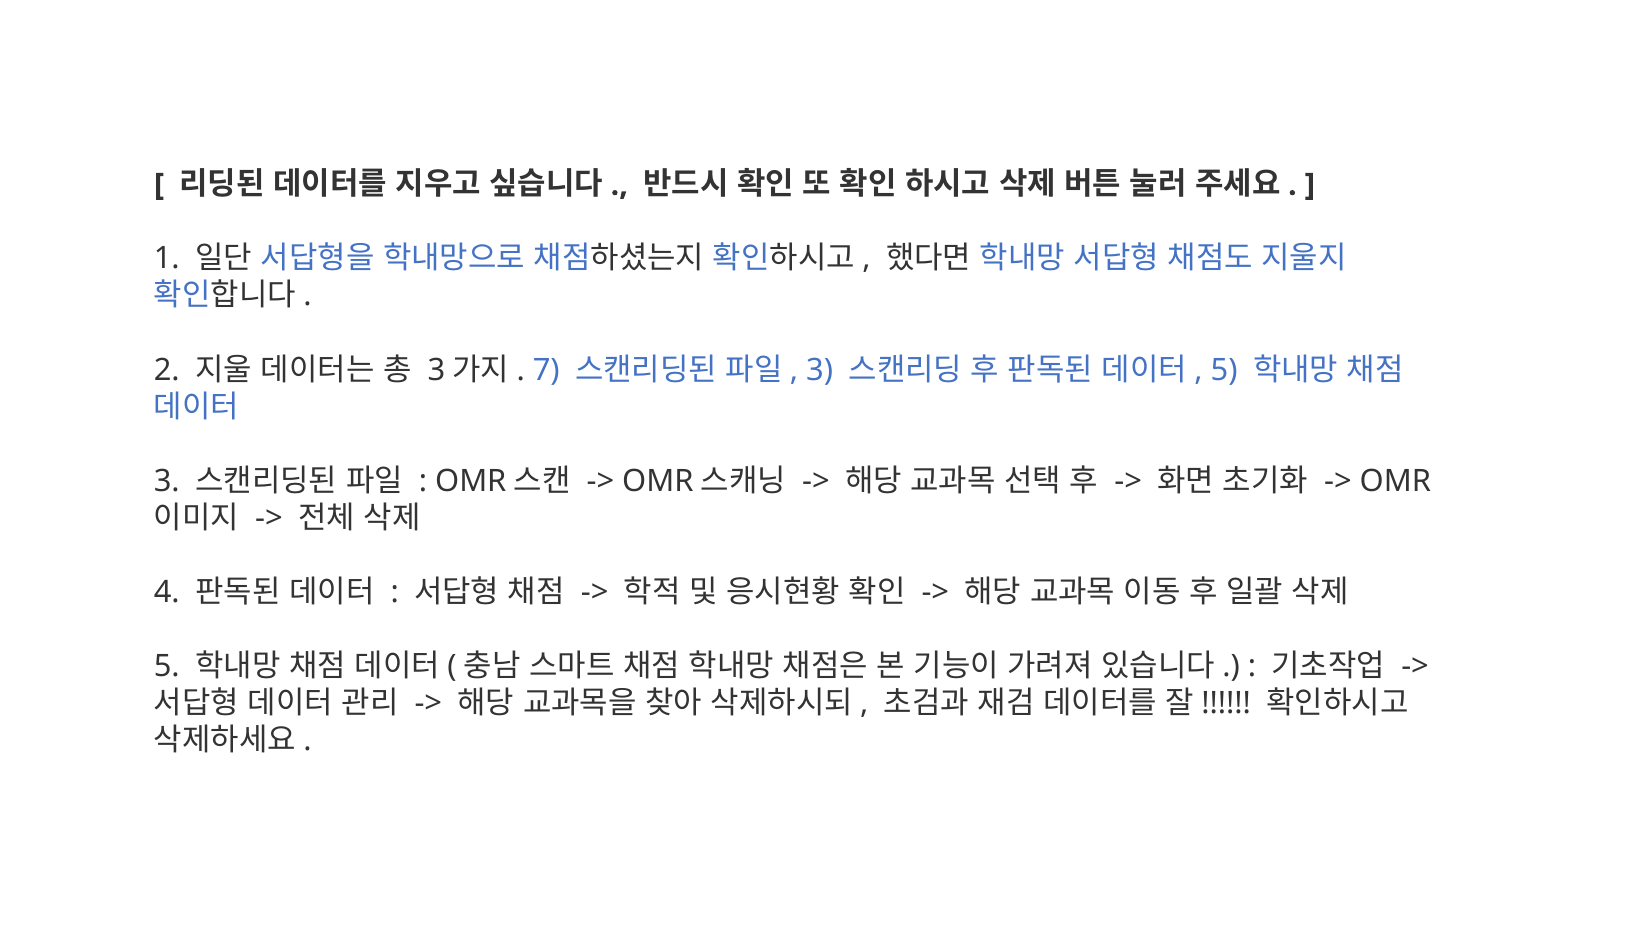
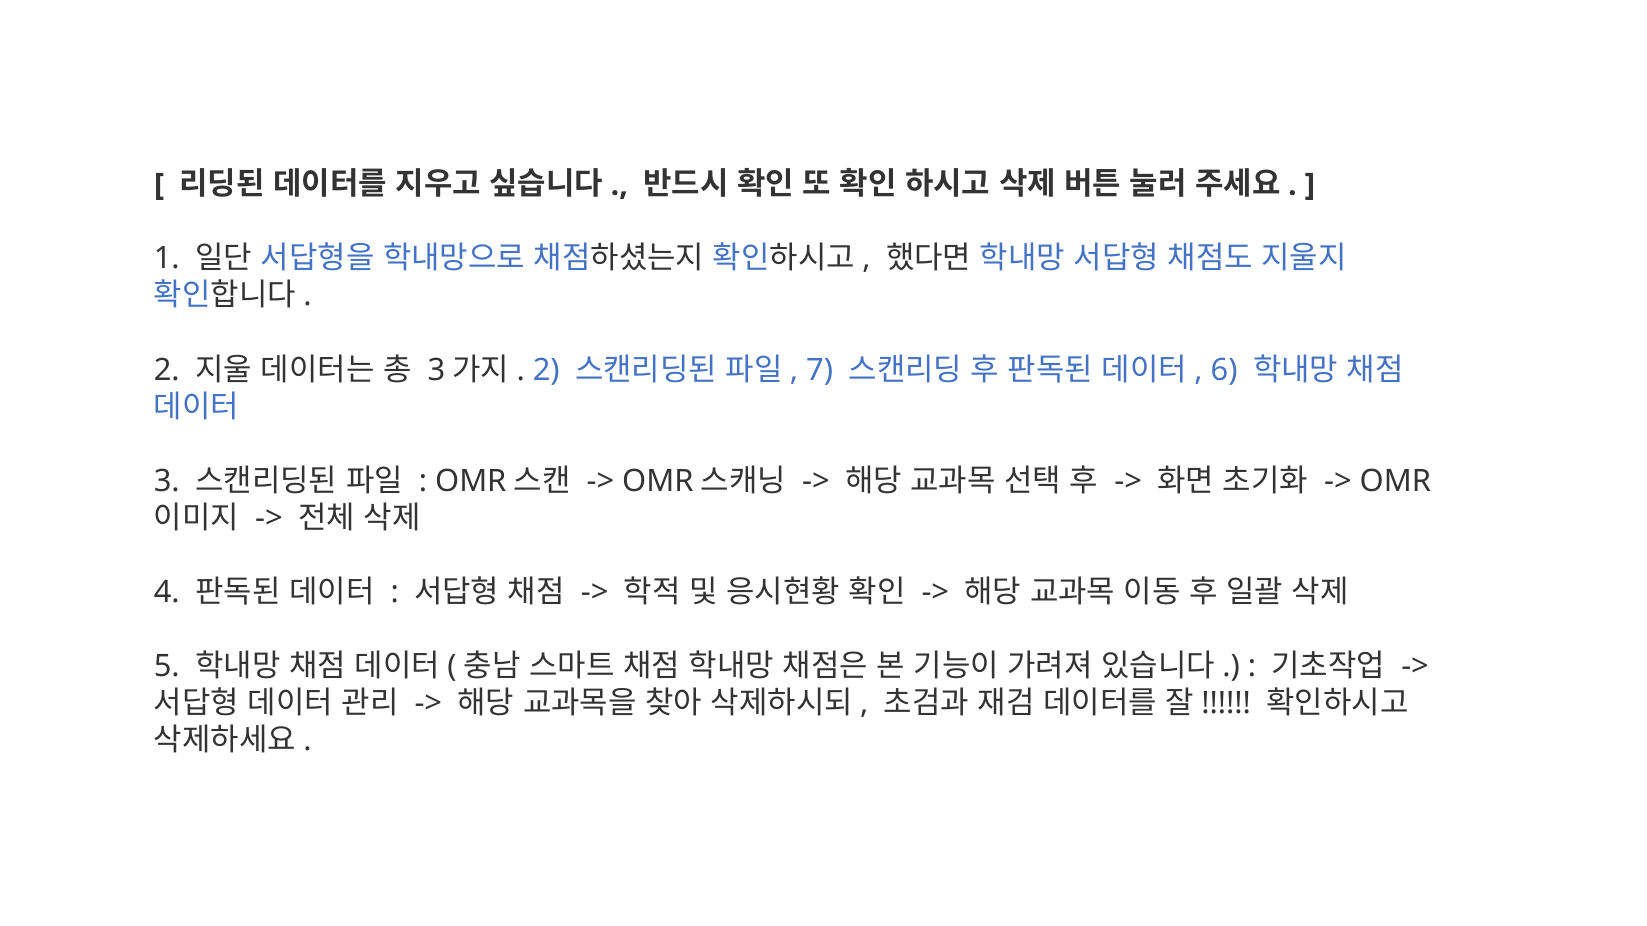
7: 7 -> 2 (546, 370)
3: 3 -> 7 (820, 370)
5: 5 -> 6 (1224, 370)
